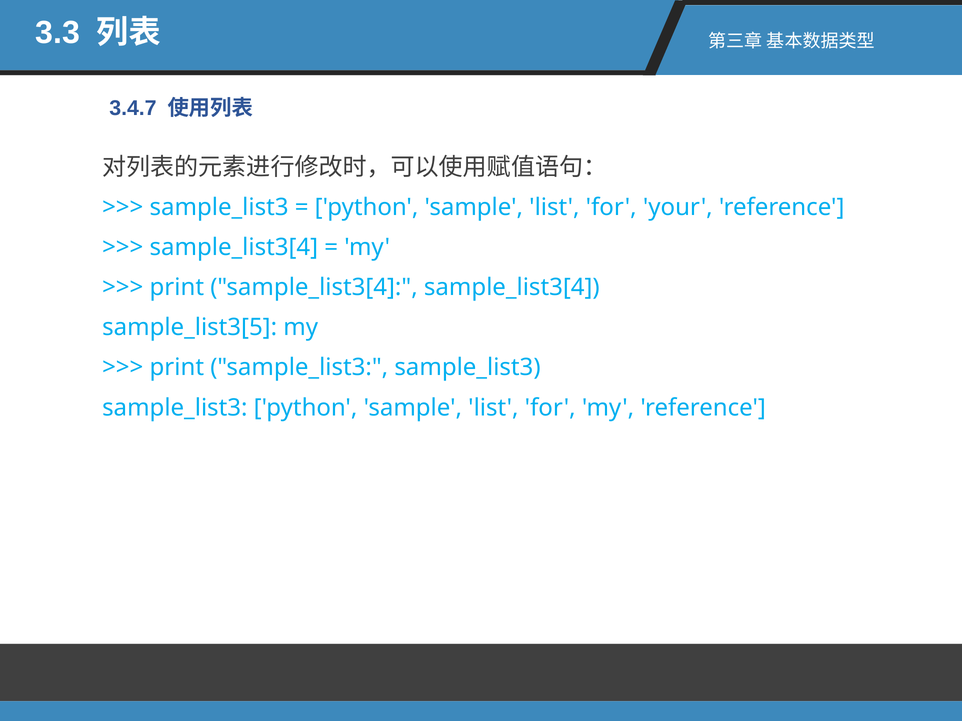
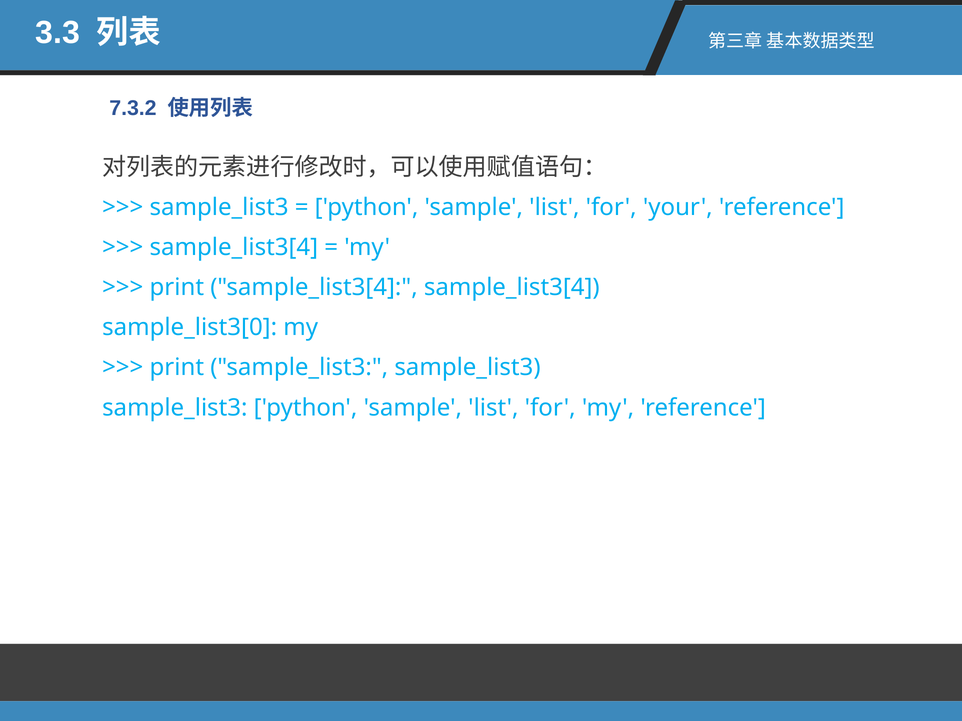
3.4.7: 3.4.7 -> 7.3.2 (133, 108)
sample_list3[5: sample_list3[5 -> sample_list3[0 (190, 328)
